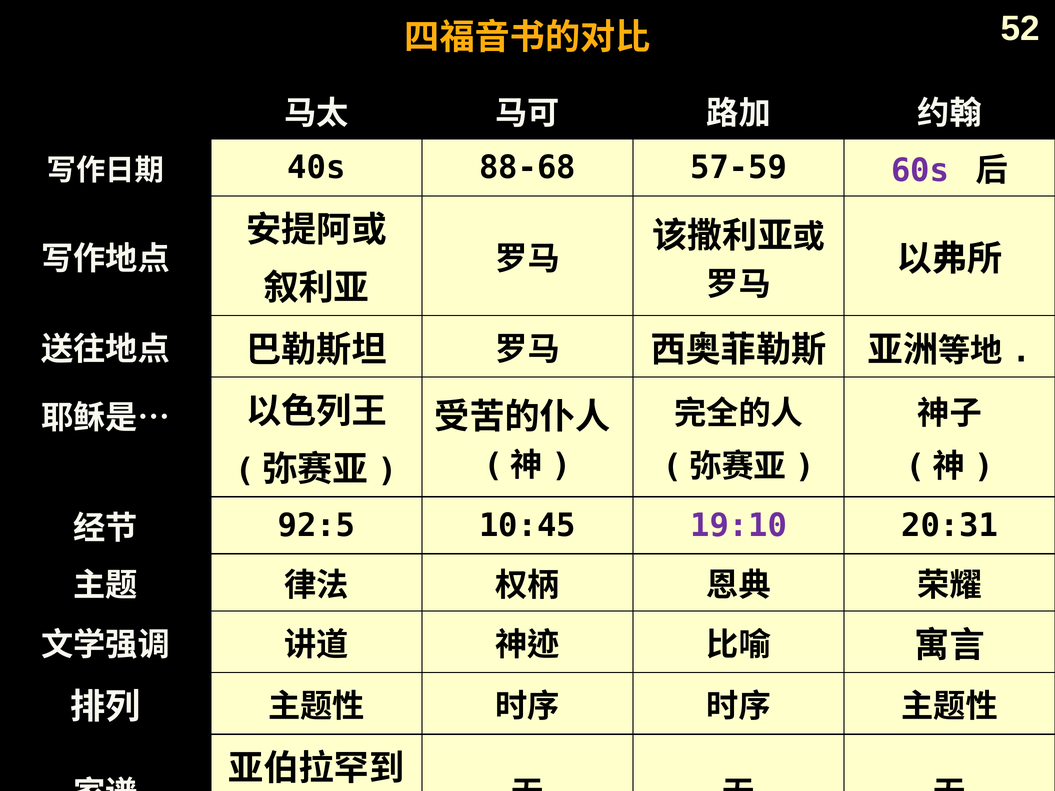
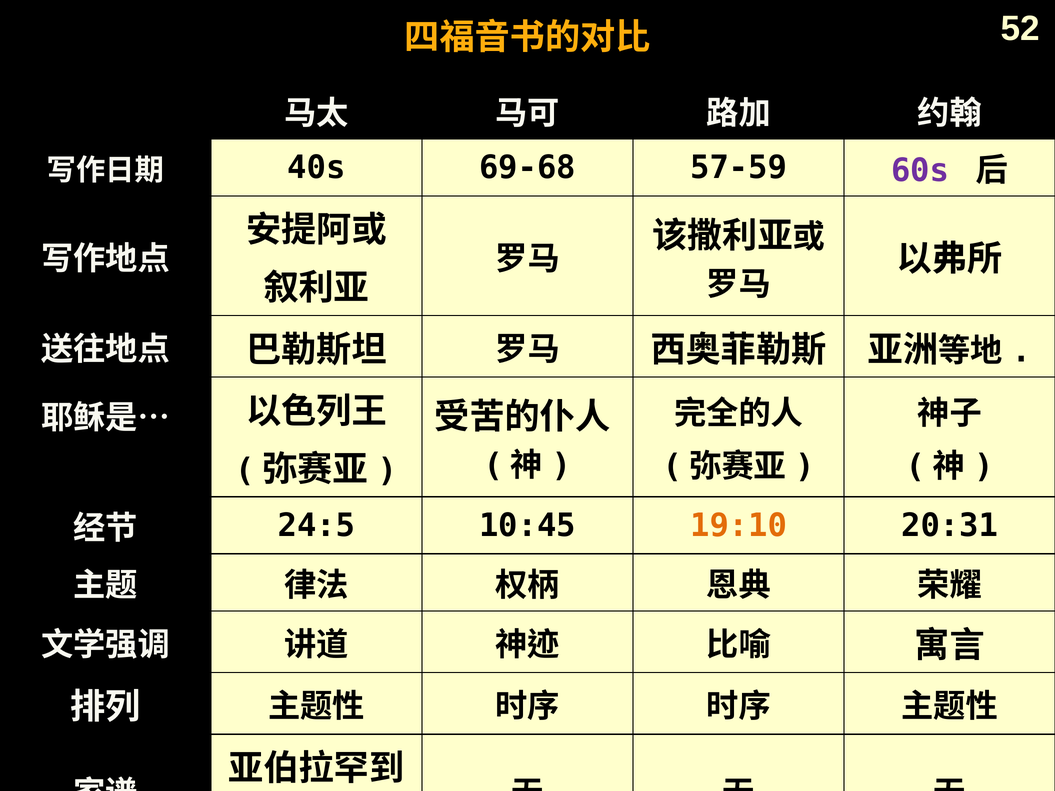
88-68: 88-68 -> 69-68 (528, 168)
92:5: 92:5 -> 24:5 (316, 526)
19:10 colour: purple -> orange (739, 526)
